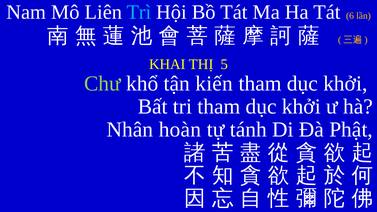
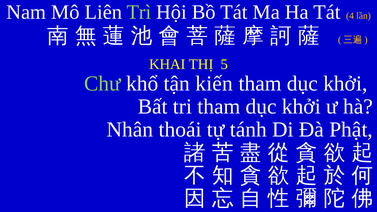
Trì colour: light blue -> light green (139, 12)
6: 6 -> 4 (350, 16)
hoàn: hoàn -> thoái (180, 130)
